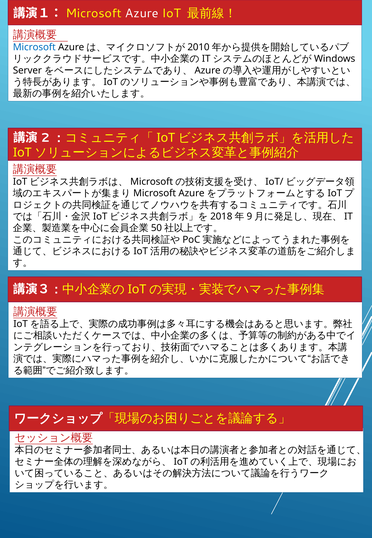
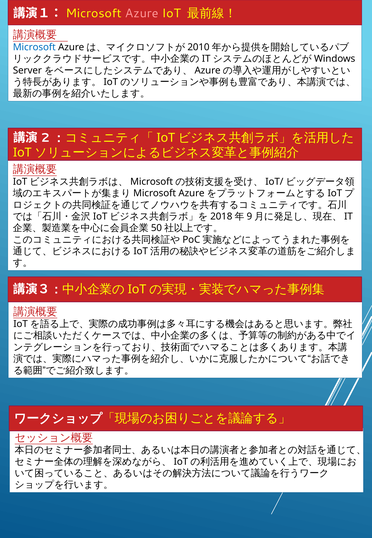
Azure colour: white -> pink (142, 13)
